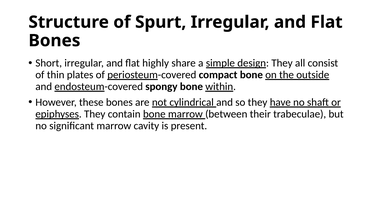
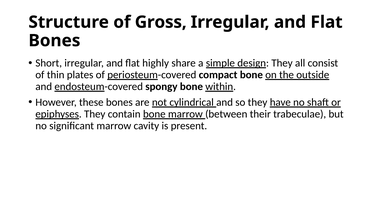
Spurt: Spurt -> Gross (161, 22)
